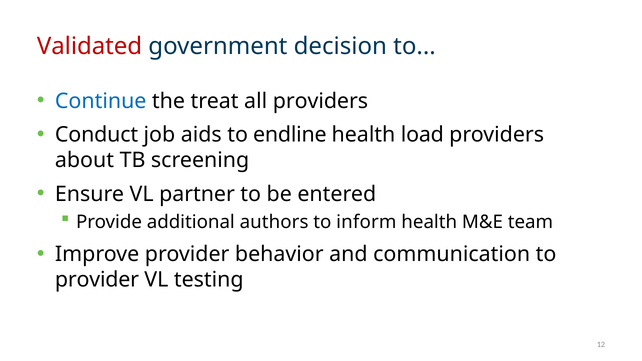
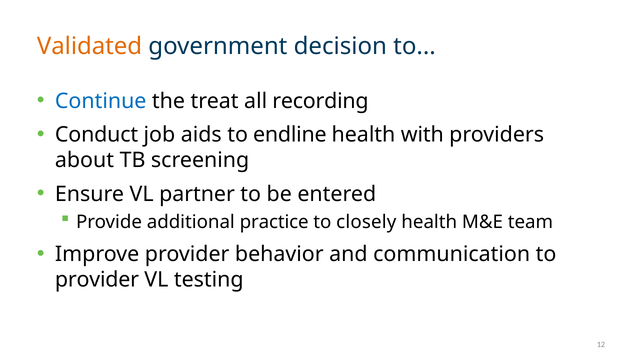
Validated colour: red -> orange (90, 46)
all providers: providers -> recording (320, 101)
load: load -> with (422, 135)
authors: authors -> practice (274, 222)
inform: inform -> closely (366, 222)
